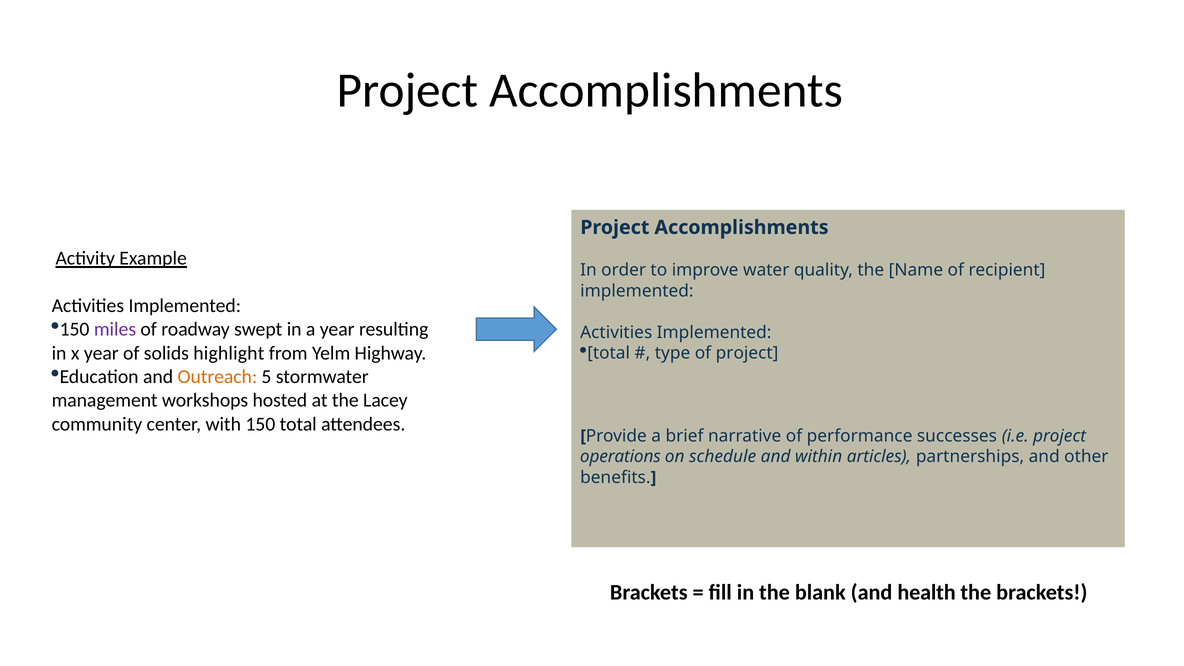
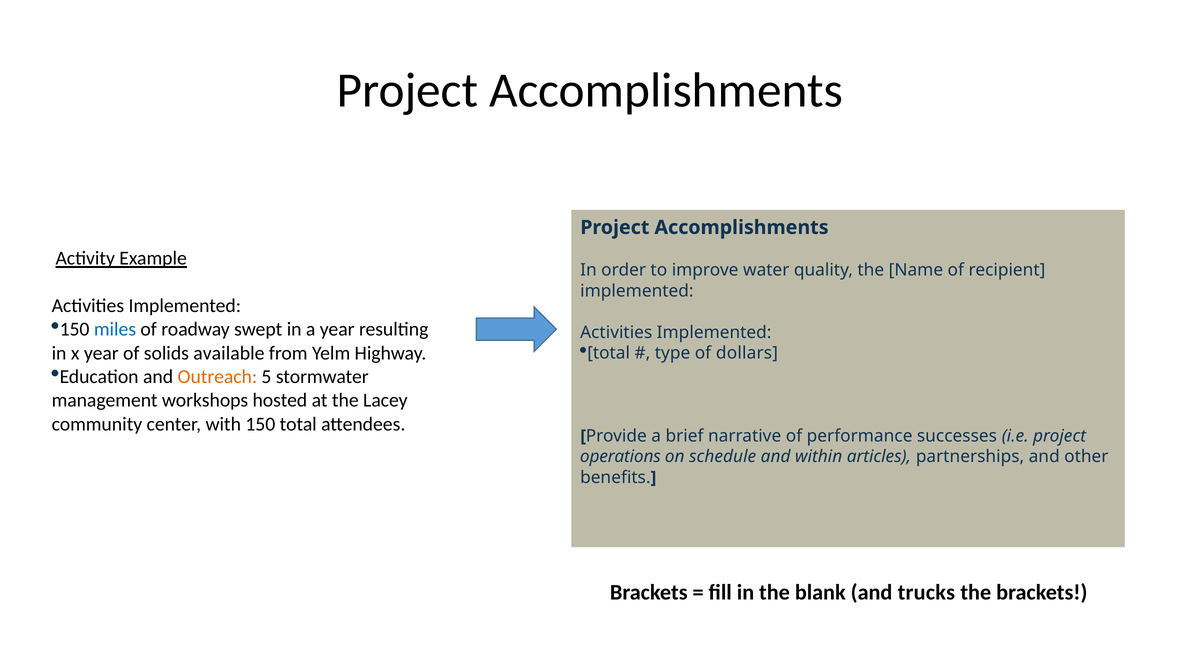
miles colour: purple -> blue (115, 329)
of project: project -> dollars (747, 353)
highlight: highlight -> available (229, 353)
health: health -> trucks (926, 592)
